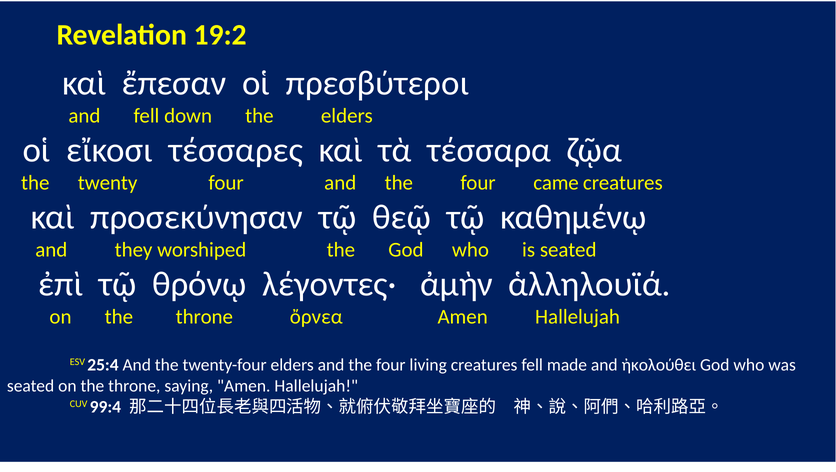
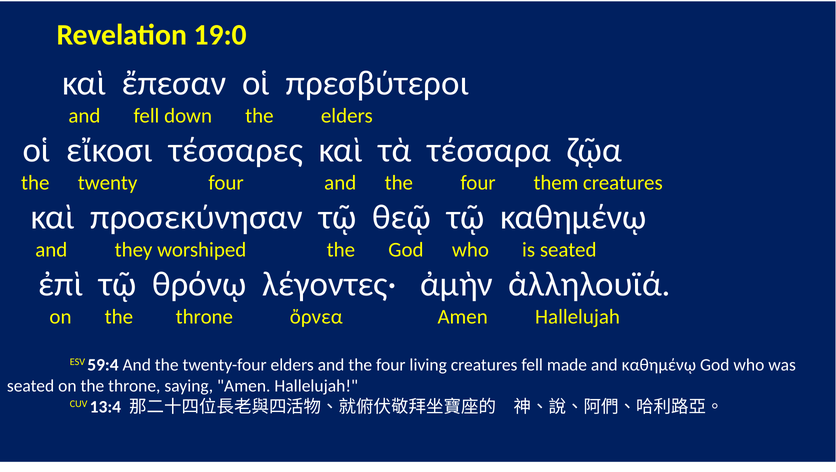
19:2: 19:2 -> 19:0 (220, 35)
came: came -> them (556, 183)
25:4: 25:4 -> 59:4 (103, 364)
and ἠκολούθει: ἠκολούθει -> καθημένῳ (659, 364)
99:4: 99:4 -> 13:4 (105, 406)
